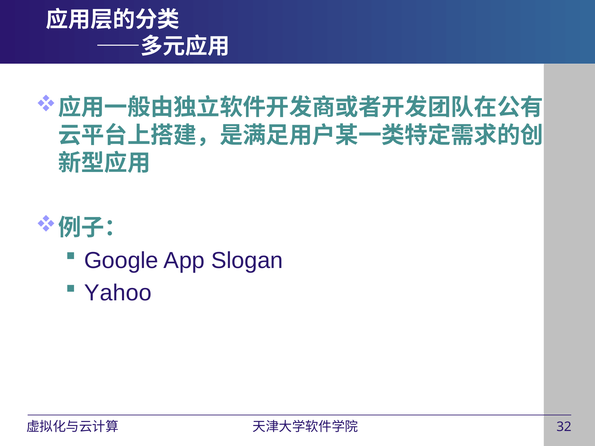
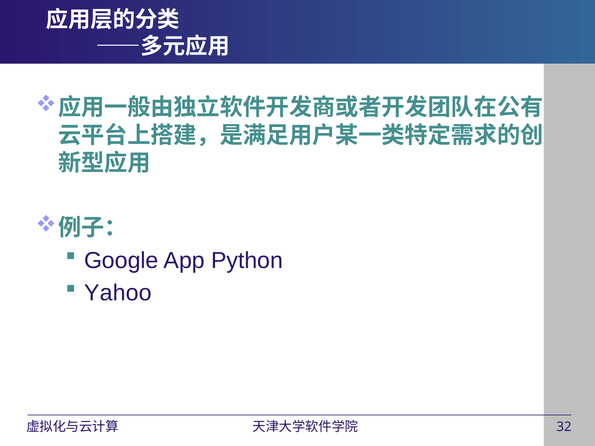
Slogan: Slogan -> Python (247, 261)
